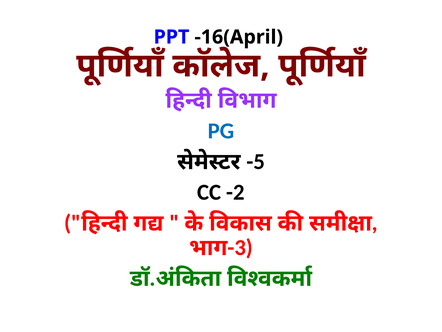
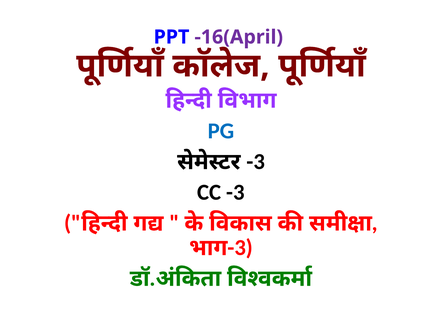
-16(April colour: black -> purple (239, 37)
-5: -5 -> -3 (256, 161)
CC -2: -2 -> -3 (236, 192)
